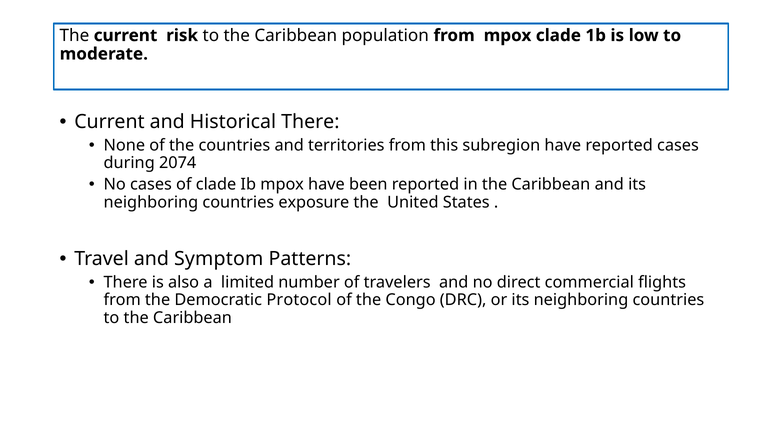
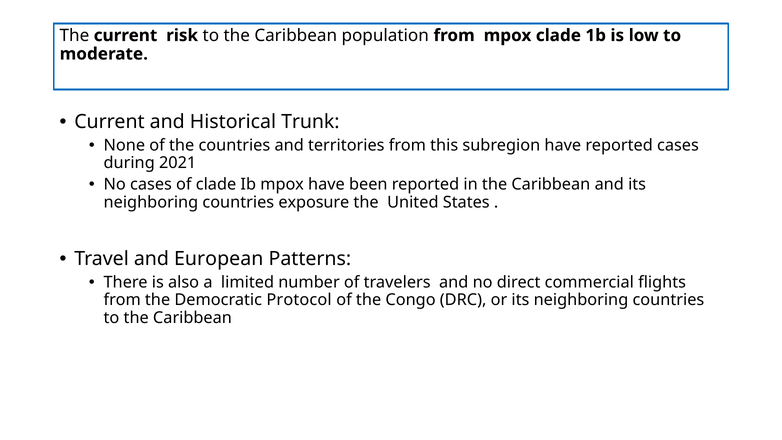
Historical There: There -> Trunk (310, 122)
2074: 2074 -> 2021 (178, 163)
Symptom: Symptom -> European (219, 259)
